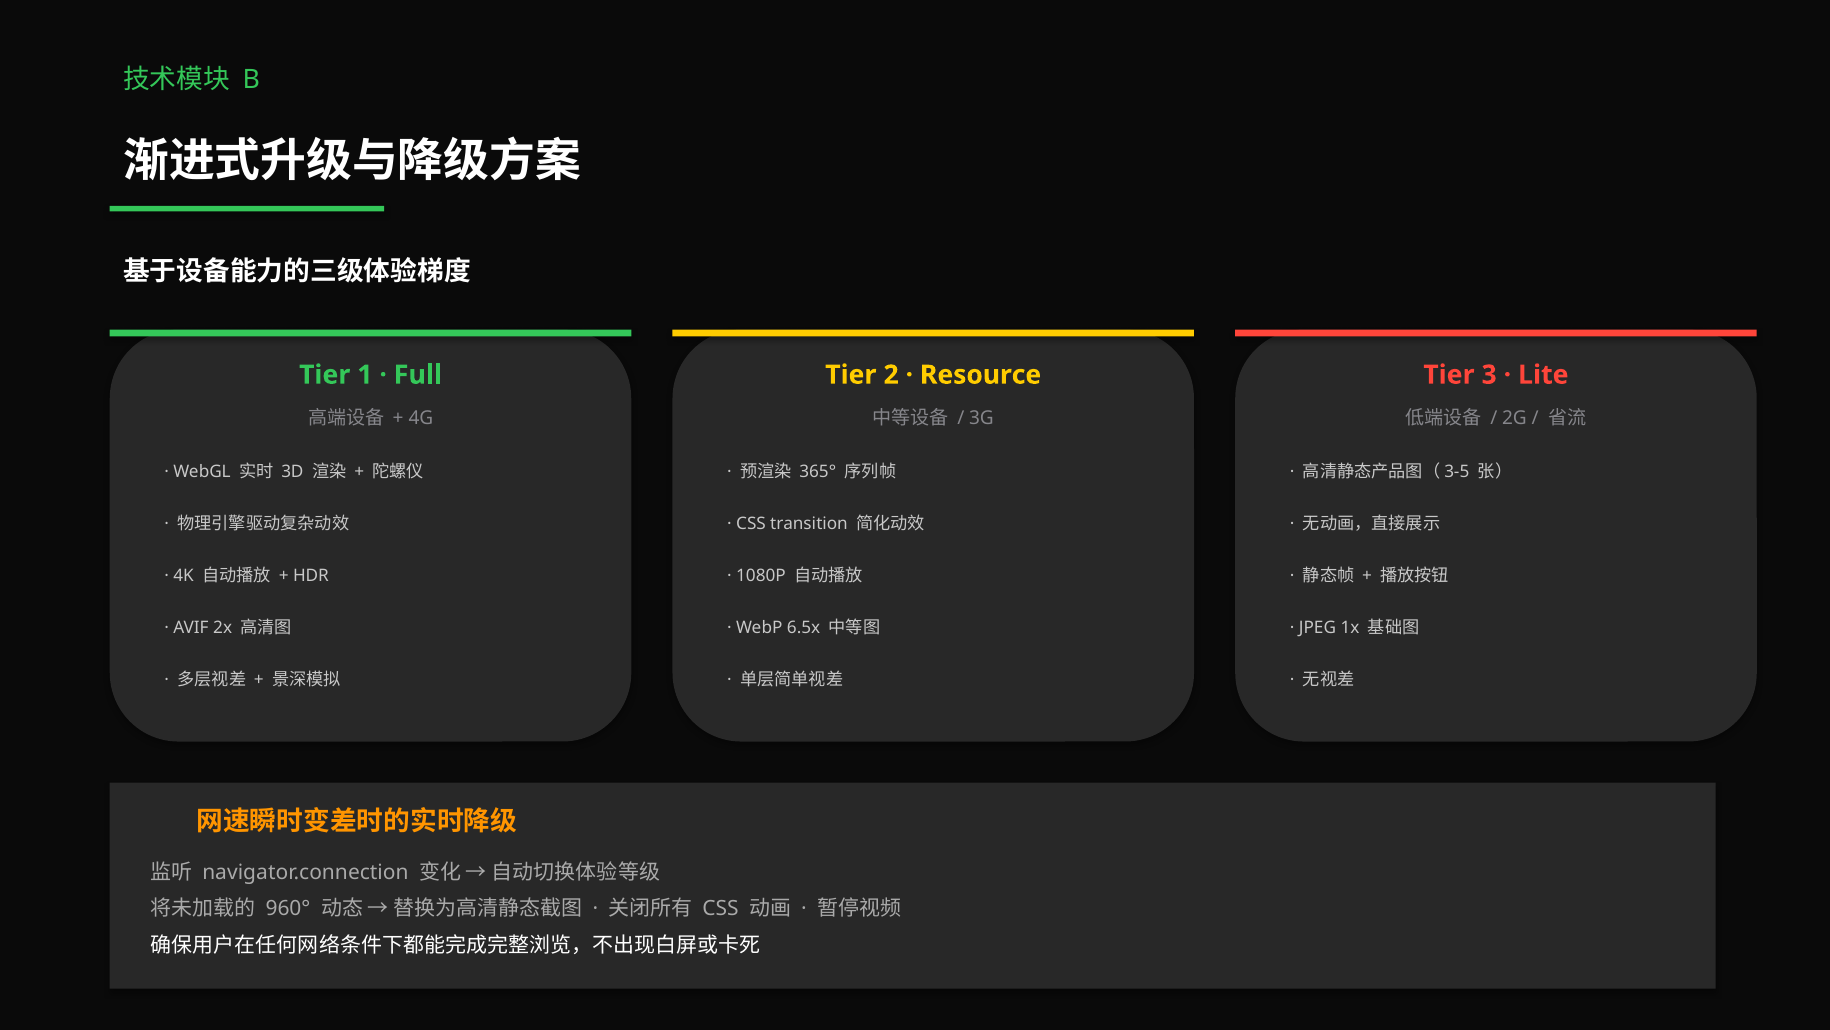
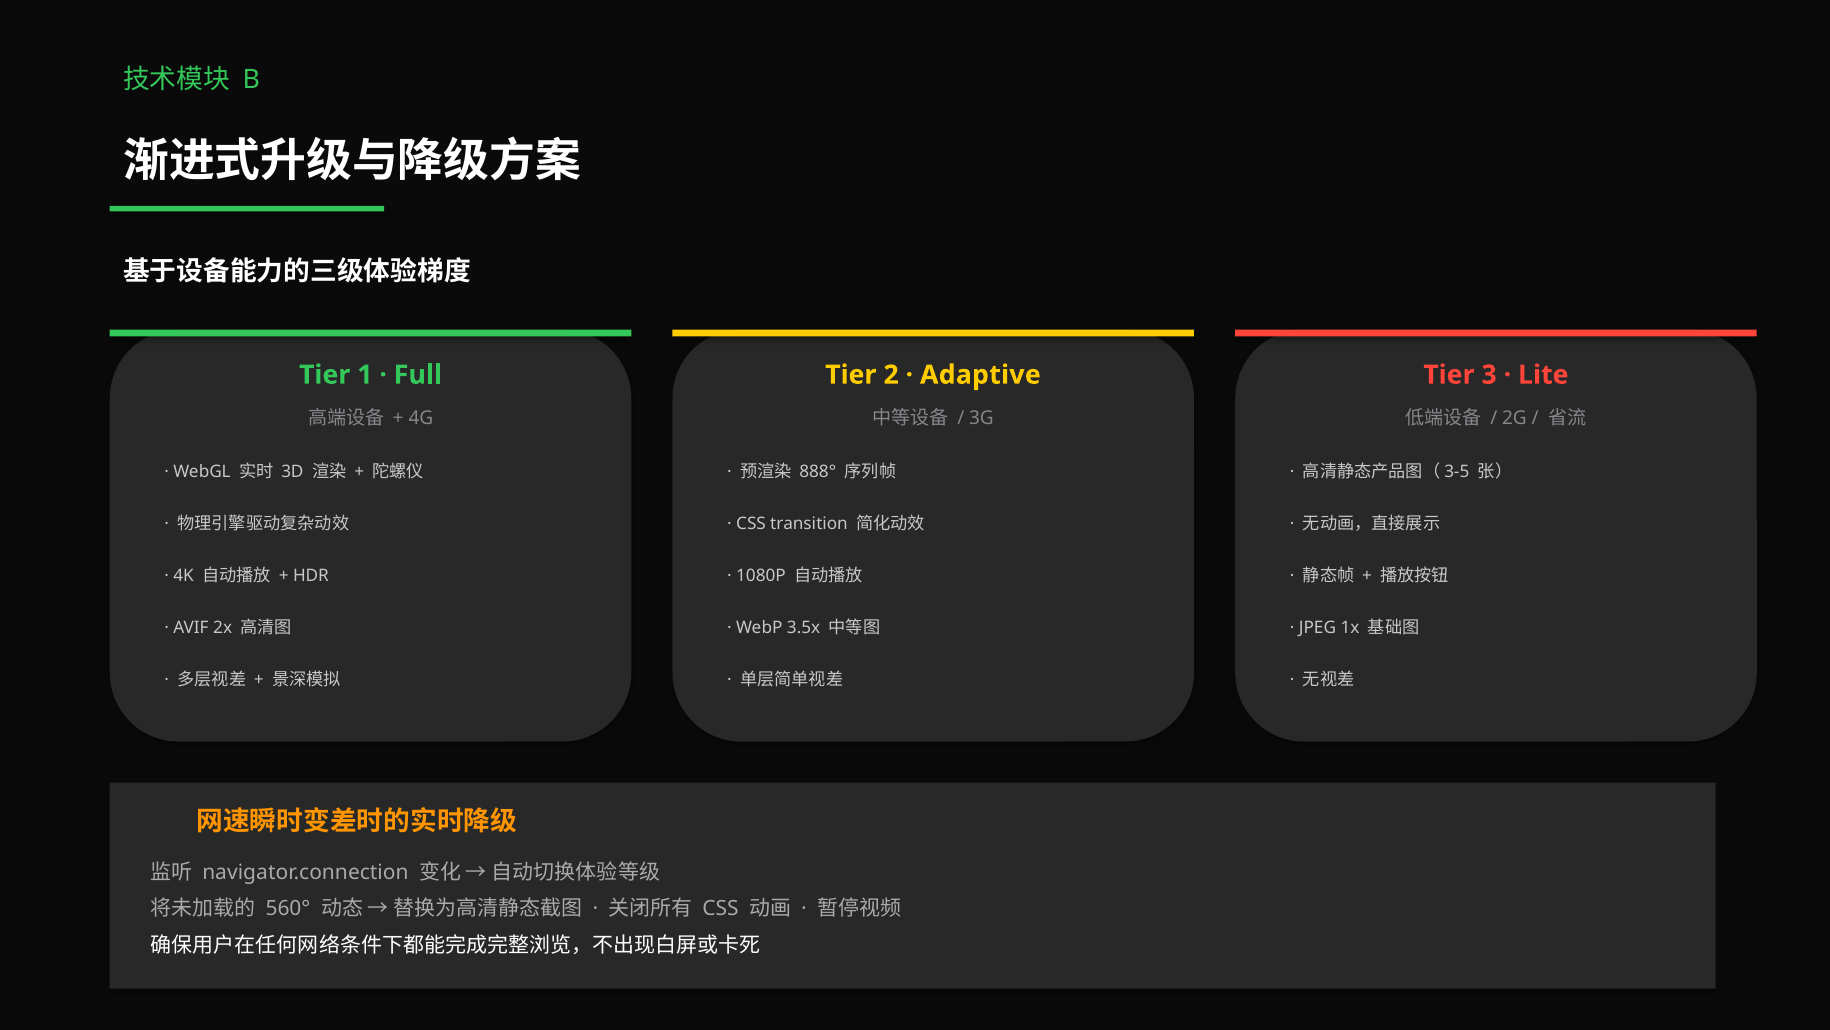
Resource: Resource -> Adaptive (980, 375)
365°: 365° -> 888° (818, 471)
6.5x: 6.5x -> 3.5x (804, 628)
960°: 960° -> 560° (288, 908)
